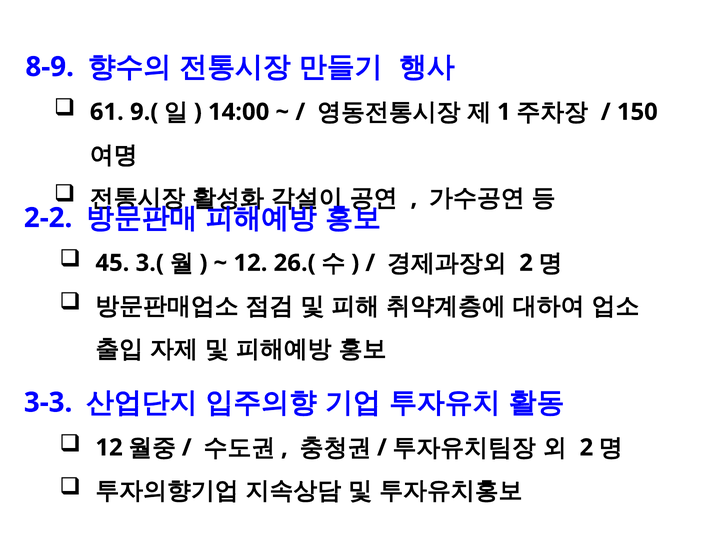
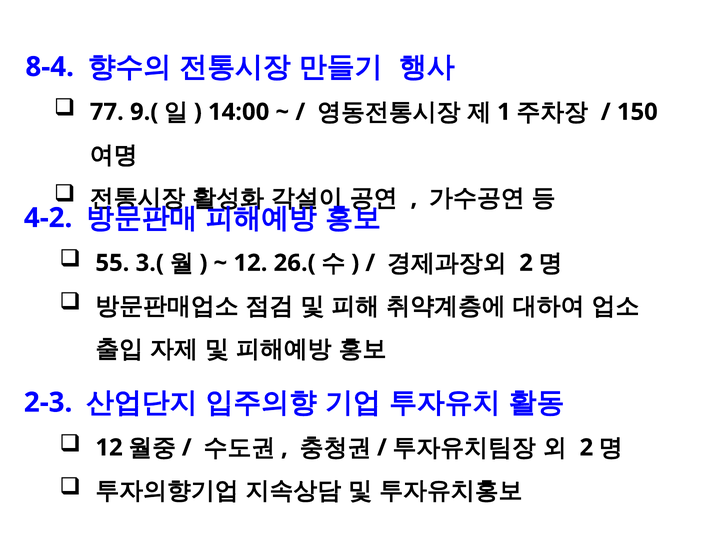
8-9: 8-9 -> 8-4 (50, 67)
61: 61 -> 77 (107, 112)
2-2: 2-2 -> 4-2 (48, 218)
45: 45 -> 55 (112, 263)
3-3: 3-3 -> 2-3 (48, 402)
